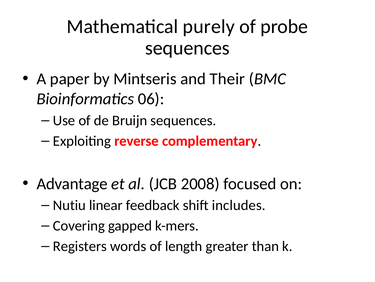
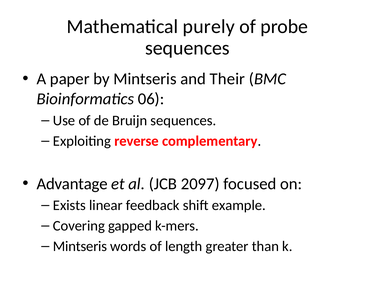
2008: 2008 -> 2097 (200, 183)
Nutiu: Nutiu -> Exists (69, 205)
includes: includes -> example (239, 205)
Registers: Registers -> Mintseris (80, 246)
